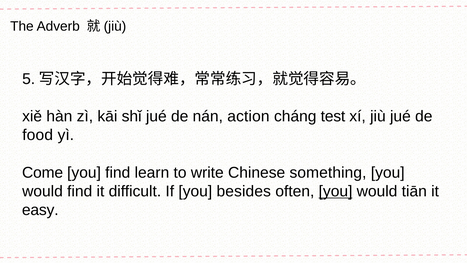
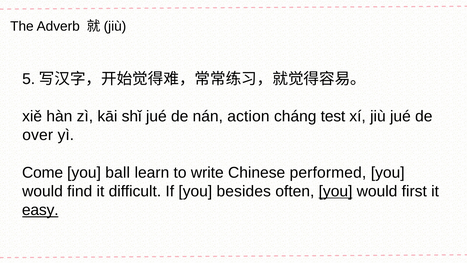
food: food -> over (38, 135)
you find: find -> ball (118, 172)
something: something -> performed (328, 172)
tiān: tiān -> first (414, 191)
easy underline: none -> present (40, 210)
